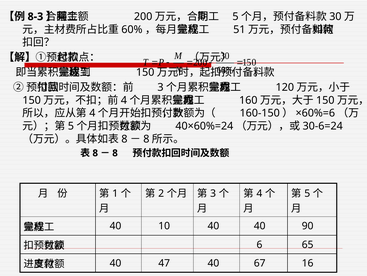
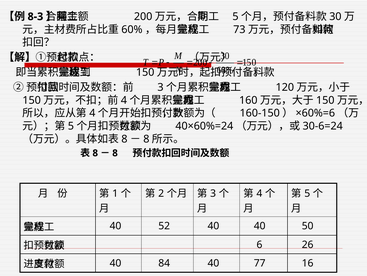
51: 51 -> 73 (239, 29)
10: 10 -> 52 (164, 225)
90: 90 -> 50 (308, 225)
65: 65 -> 26 (308, 244)
47: 47 -> 84 (164, 262)
67: 67 -> 77 (260, 262)
